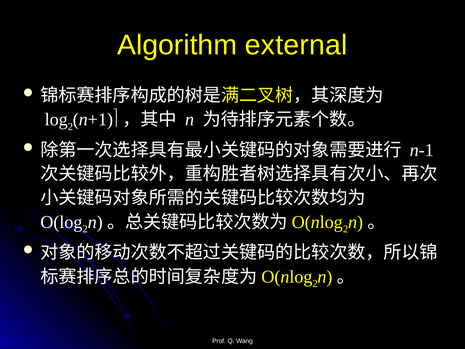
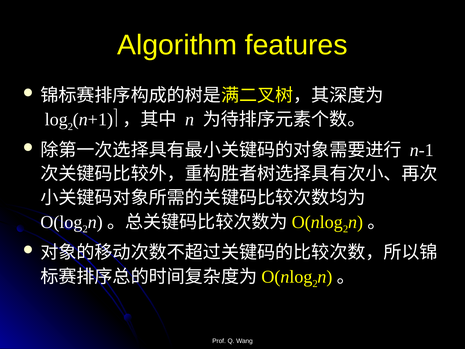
external: external -> features (296, 45)
